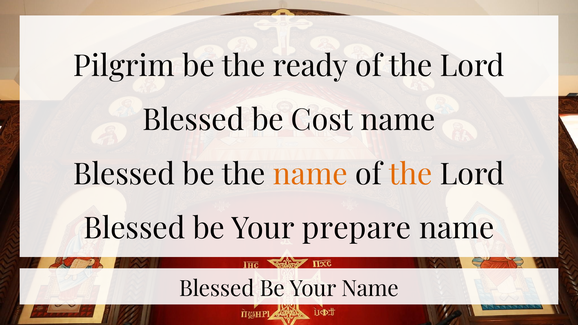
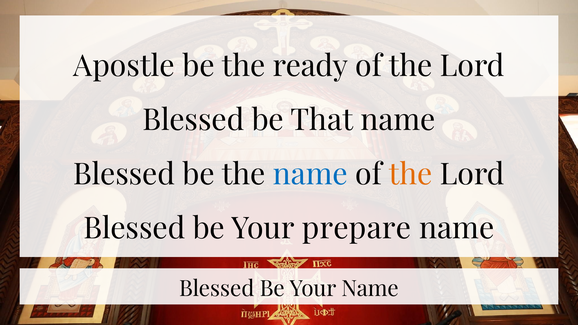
Pilgrim: Pilgrim -> Apostle (124, 66)
Cost: Cost -> That (322, 120)
name colour: orange -> blue (310, 175)
